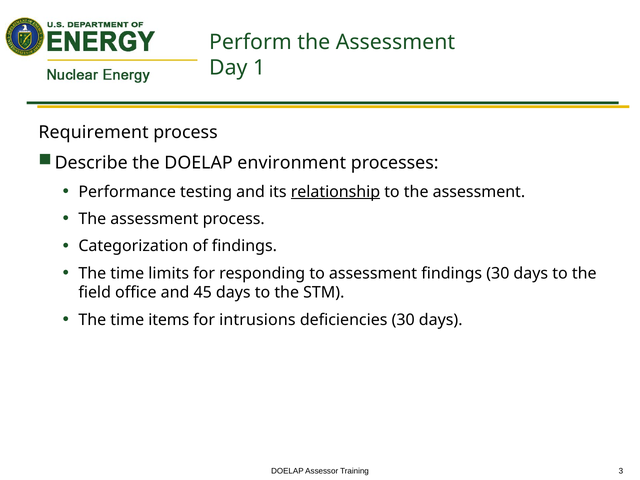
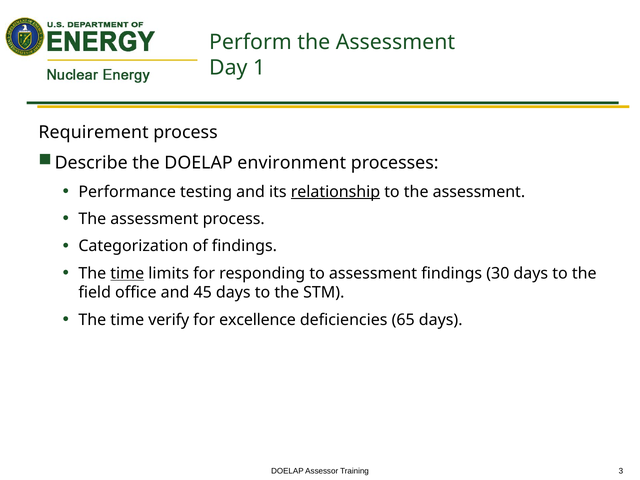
time underline: none -> present (127, 273)
items: items -> verify (169, 320)
intrusions: intrusions -> excellence (258, 320)
deficiencies 30: 30 -> 65 (403, 320)
